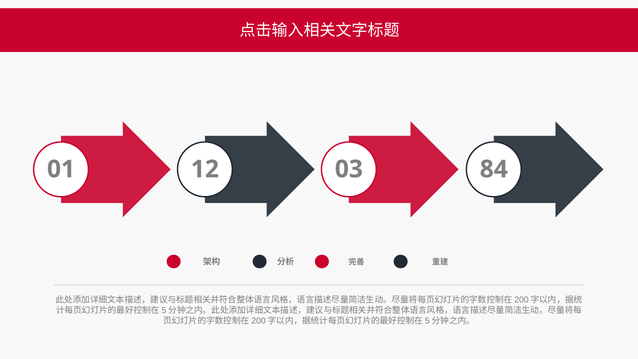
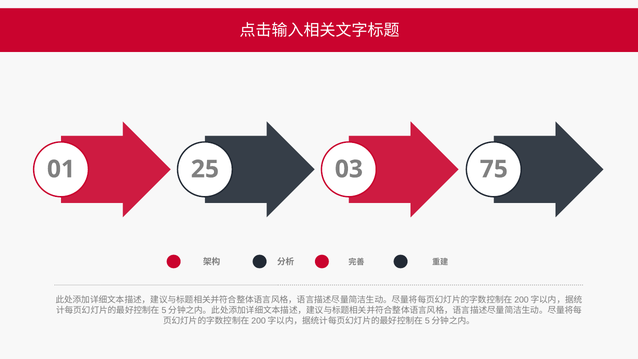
12: 12 -> 25 (205, 169)
84: 84 -> 75 (494, 169)
